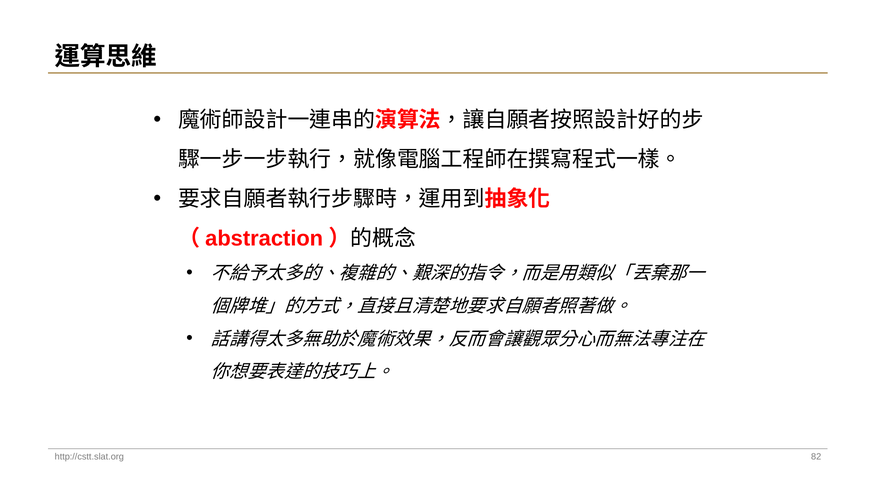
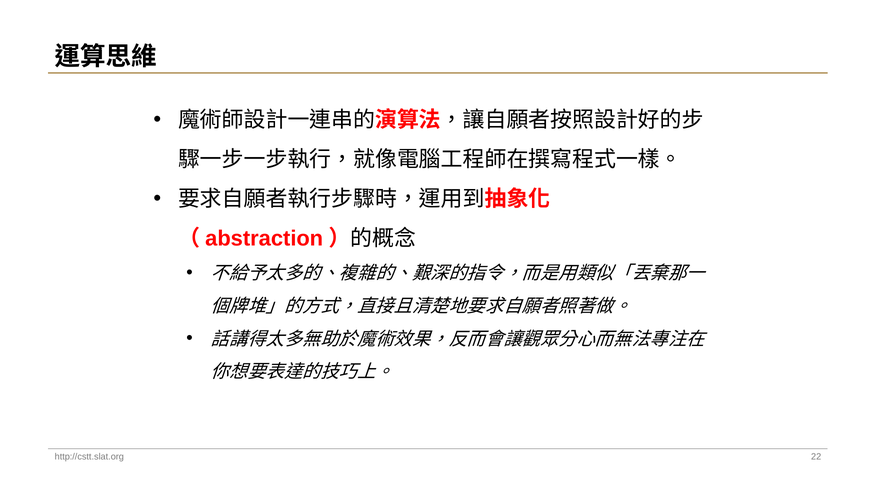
82: 82 -> 22 (816, 456)
